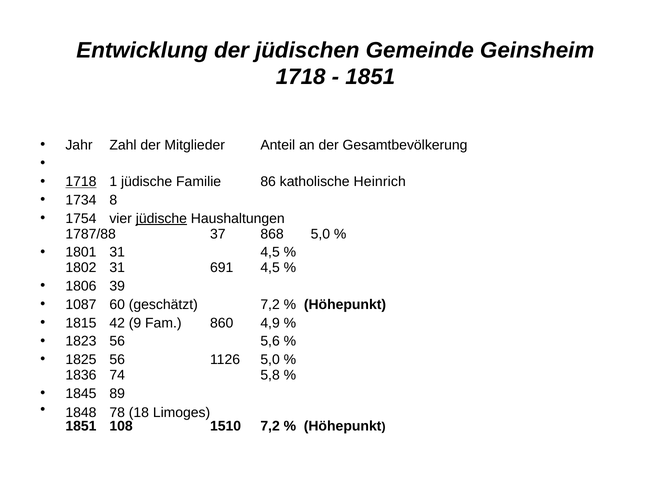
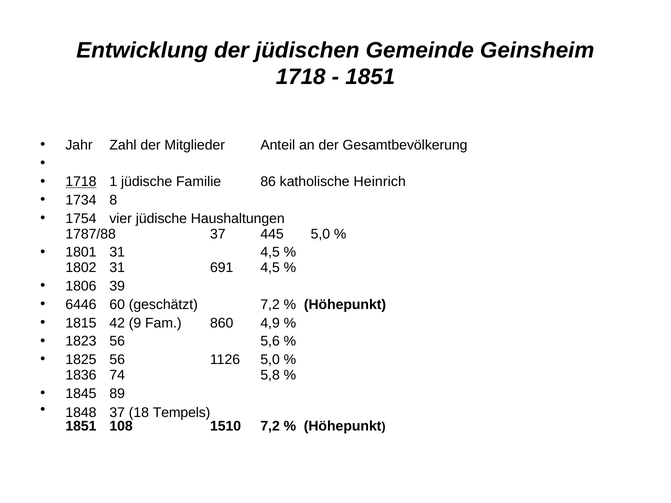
jüdische underline: present -> none (161, 219)
868: 868 -> 445 (272, 234)
1087: 1087 -> 6446 (81, 305)
1848 78: 78 -> 37 (117, 413)
Limoges: Limoges -> Tempels (182, 413)
